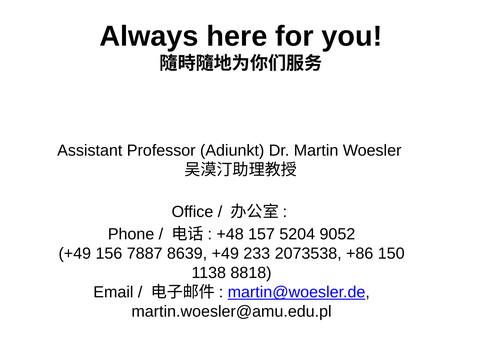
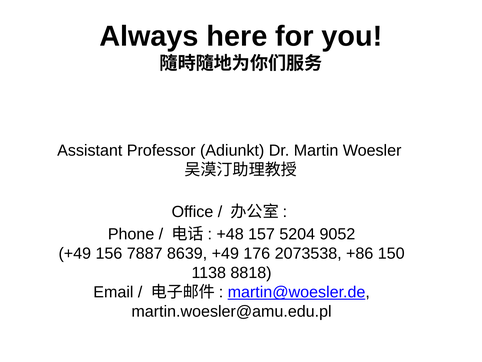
233: 233 -> 176 (257, 253)
